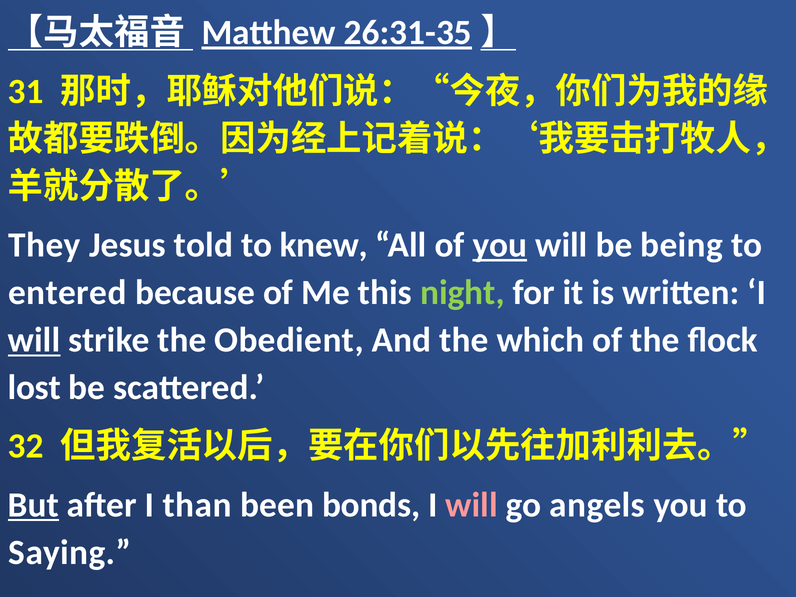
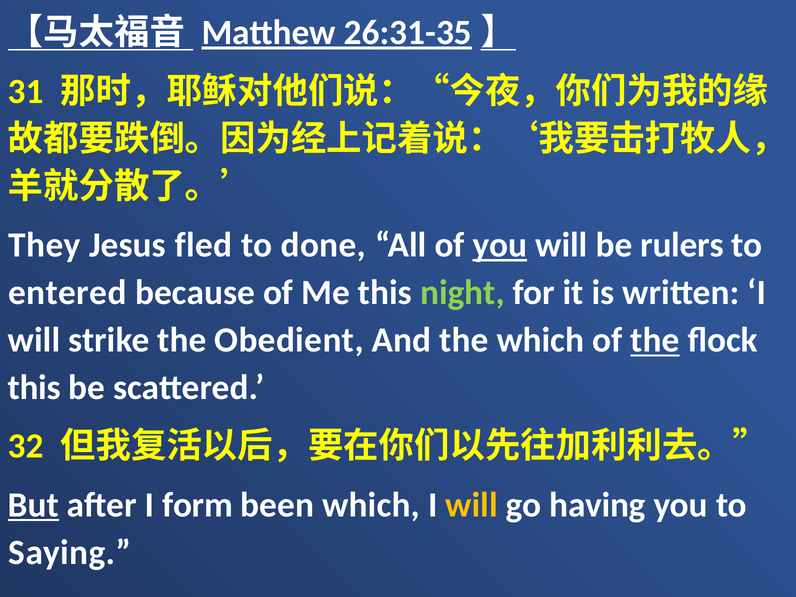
told: told -> fled (203, 245)
knew: knew -> done (323, 245)
being: being -> rulers (682, 245)
will underline: present -> none (34, 340)
the underline: none -> present (655, 340)
lost: lost -> this (34, 388)
than: than -> form (197, 505)
been bonds: bonds -> which (371, 505)
will colour: pink -> yellow (472, 505)
angels: angels -> having (598, 505)
